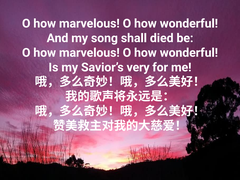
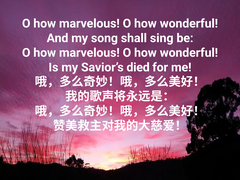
died: died -> sing (162, 38)
very: very -> died (138, 67)
